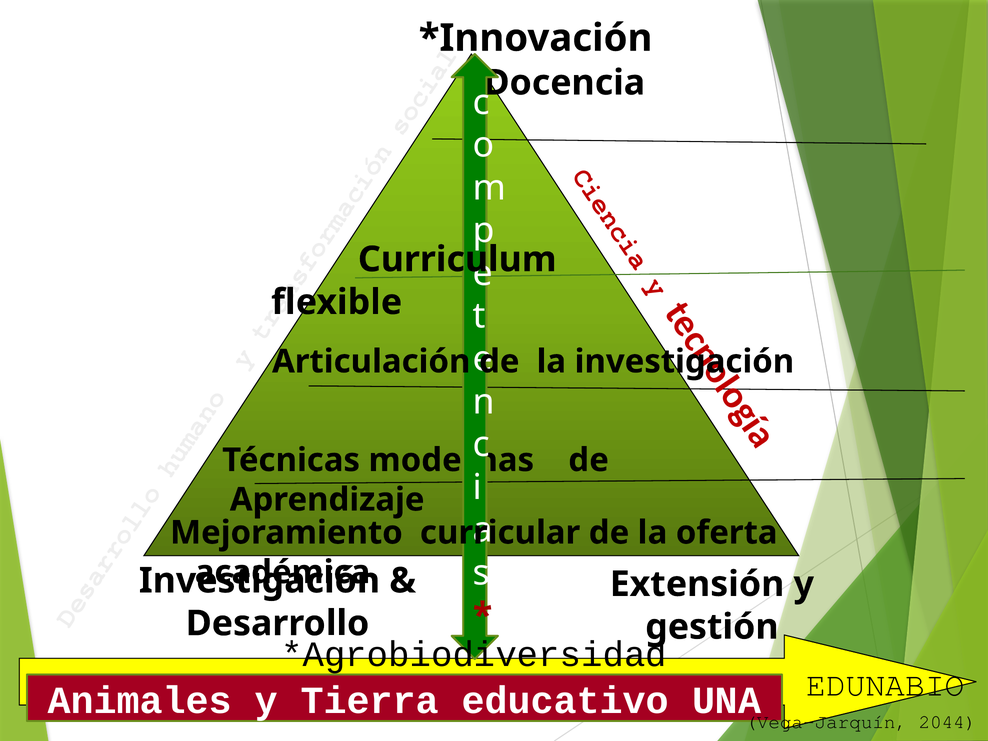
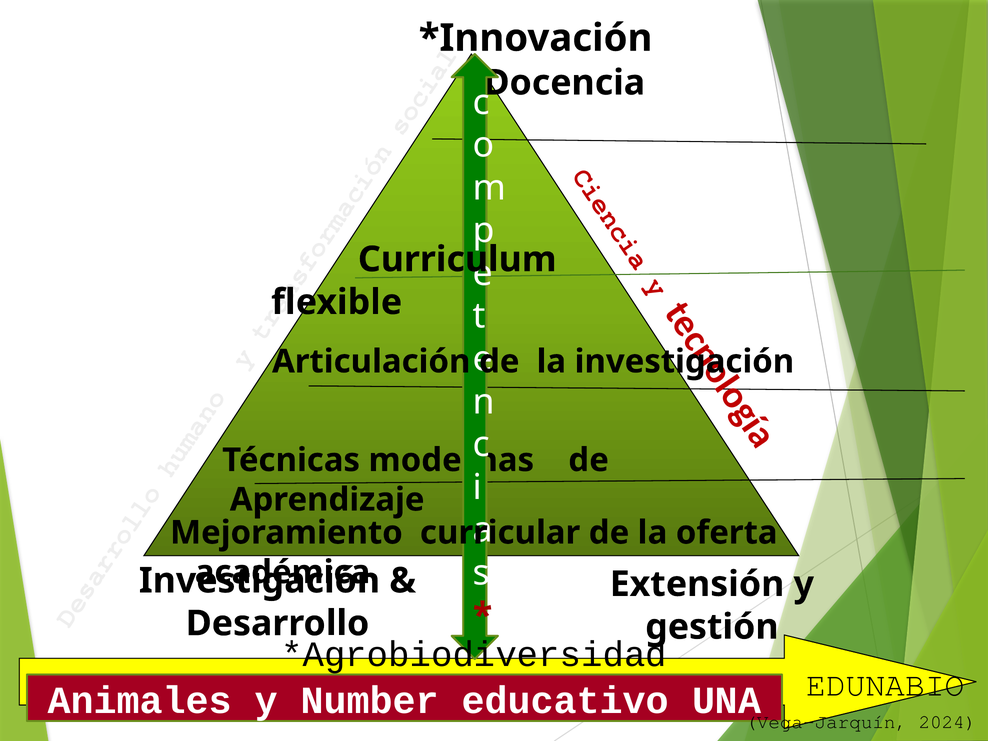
Tierra: Tierra -> Number (370, 700)
2044: 2044 -> 2024 (947, 722)
